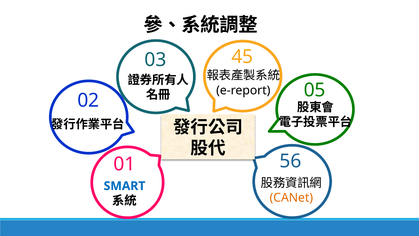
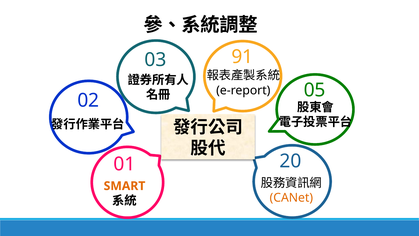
45: 45 -> 91 (242, 57)
56: 56 -> 20 (290, 161)
SMART colour: blue -> orange (124, 186)
